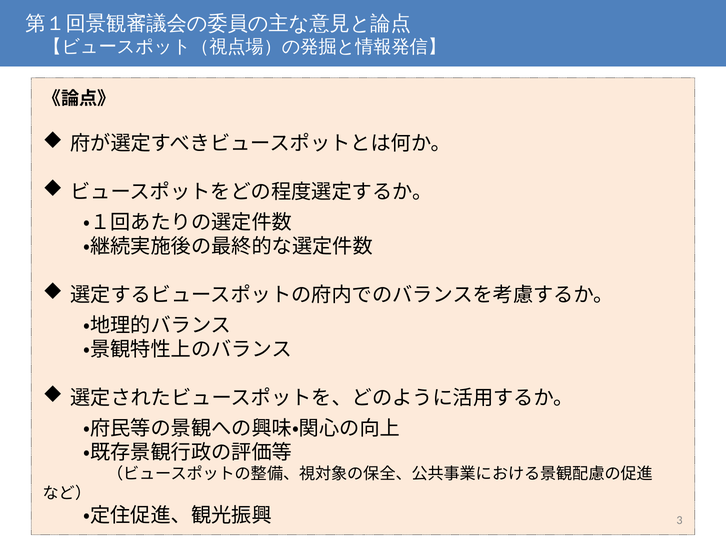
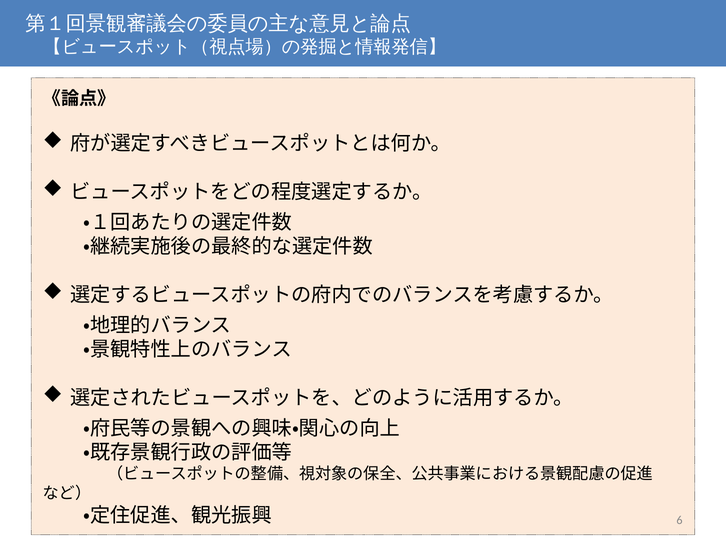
3: 3 -> 6 (679, 520)
